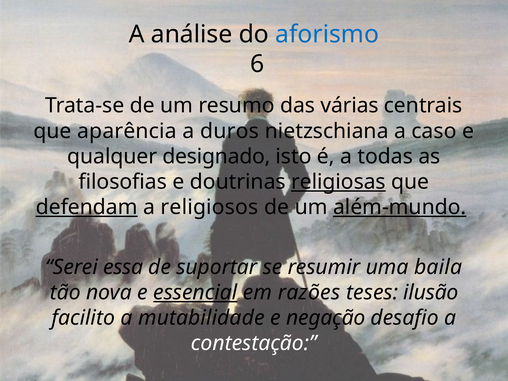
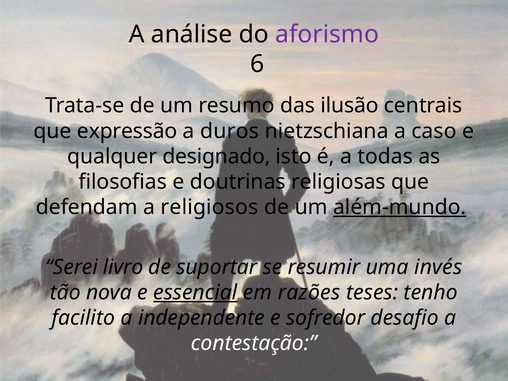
aforismo colour: blue -> purple (327, 34)
várias: várias -> ilusão (350, 106)
aparência: aparência -> expressão (127, 131)
religiosas underline: present -> none (338, 182)
defendam underline: present -> none (87, 207)
essa: essa -> livro (123, 267)
baila: baila -> invés (438, 267)
ilusão: ilusão -> tenho (431, 292)
mutabilidade: mutabilidade -> independente (201, 318)
negação: negação -> sofredor (326, 318)
